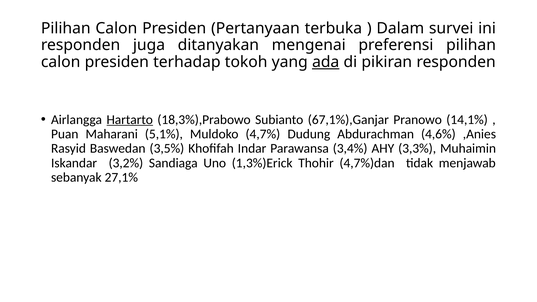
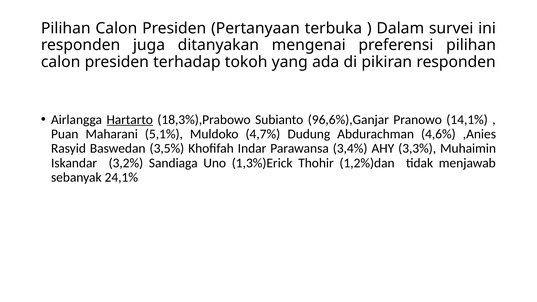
ada underline: present -> none (326, 62)
67,1%),Ganjar: 67,1%),Ganjar -> 96,6%),Ganjar (348, 120)
4,7%)dan: 4,7%)dan -> 1,2%)dan (367, 163)
27,1%: 27,1% -> 24,1% (121, 178)
